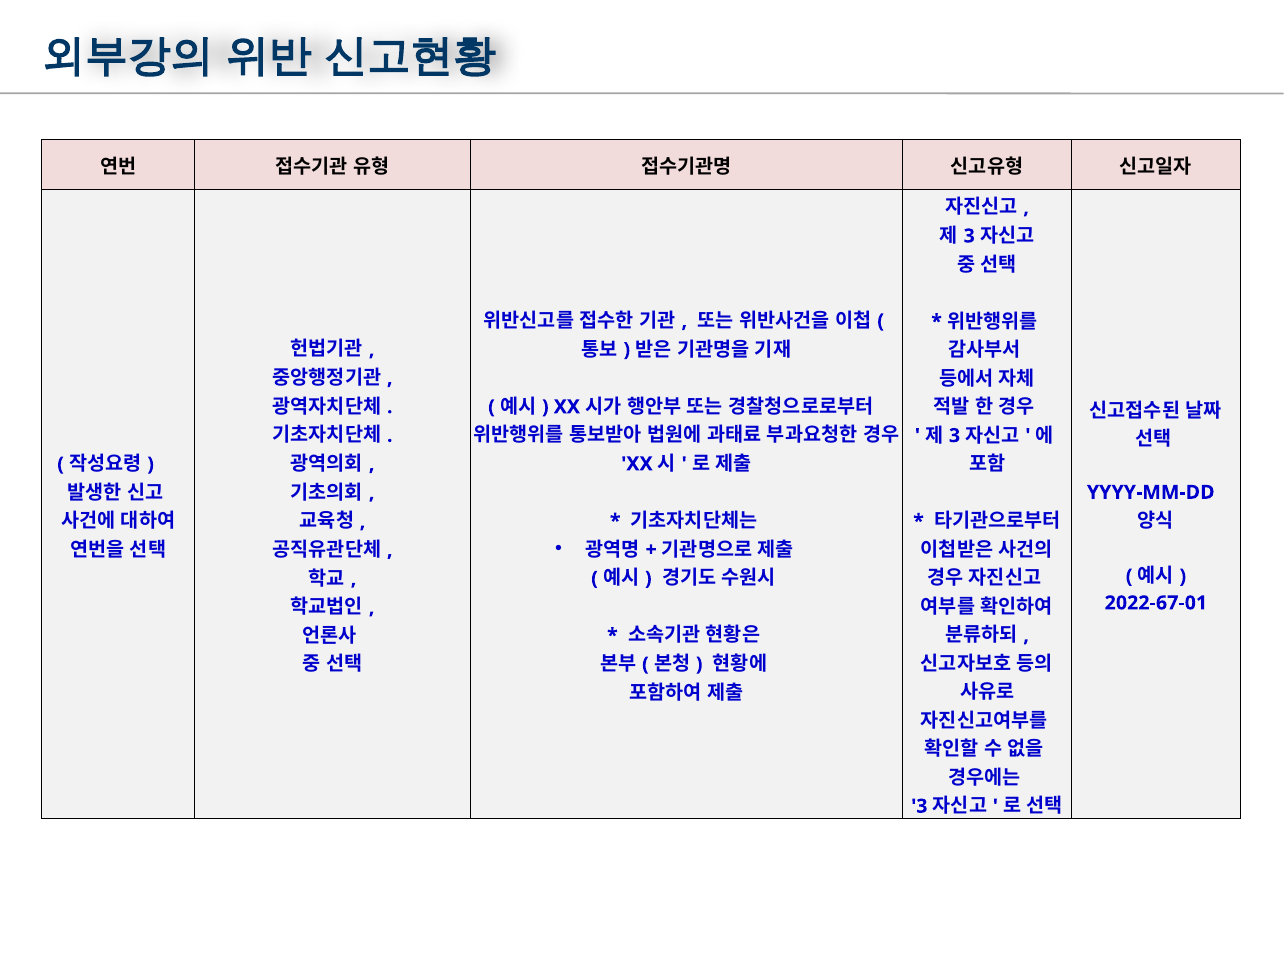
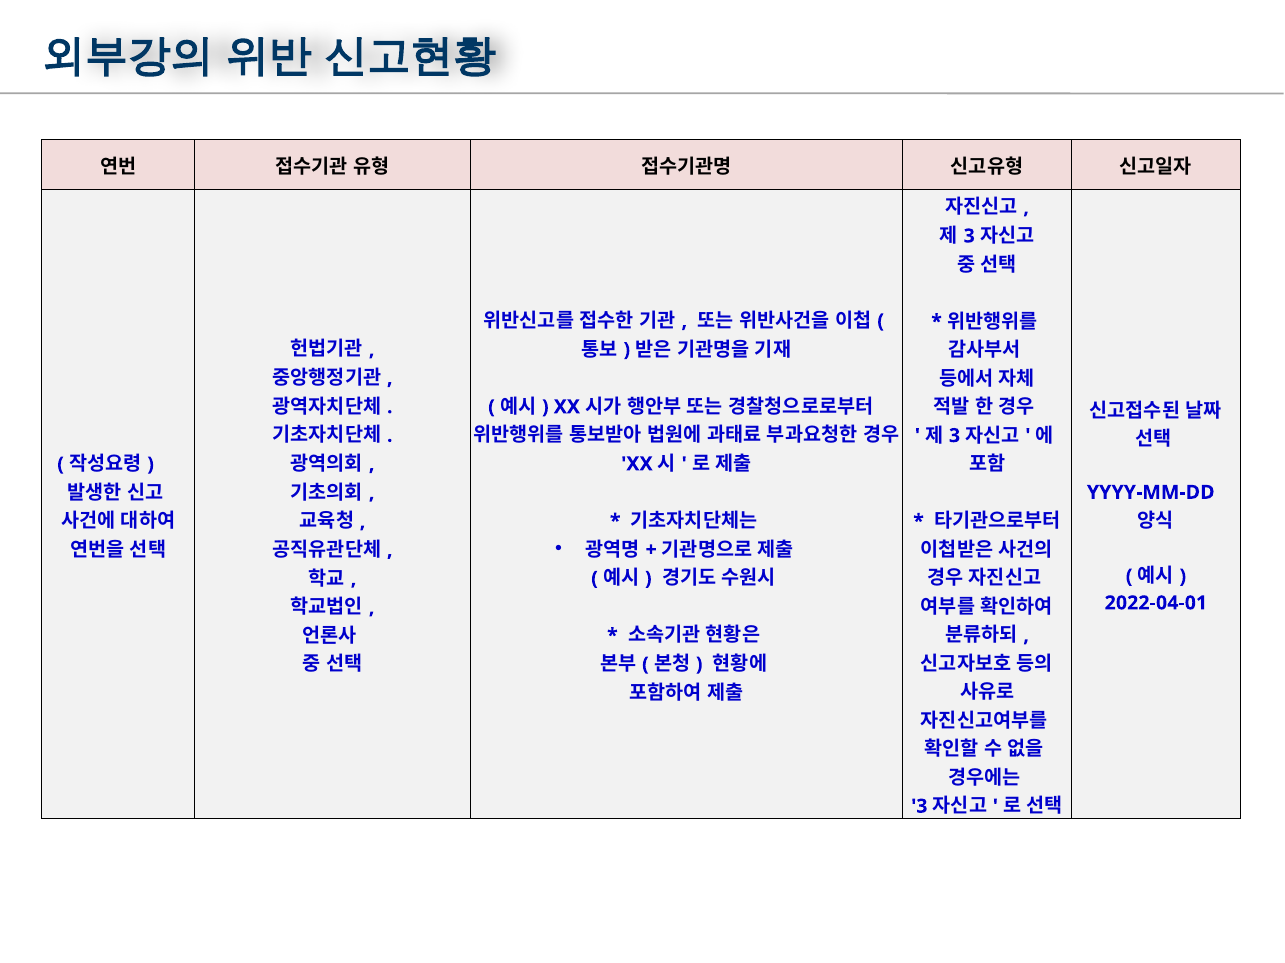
2022-67-01: 2022-67-01 -> 2022-04-01 (1156, 603)
